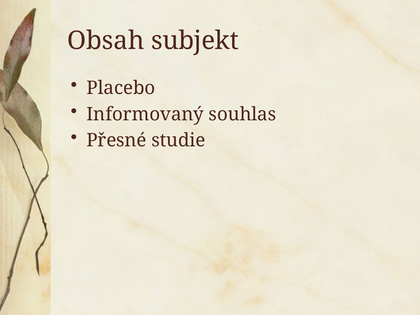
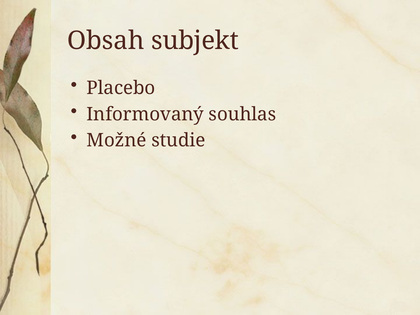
Přesné: Přesné -> Možné (116, 140)
